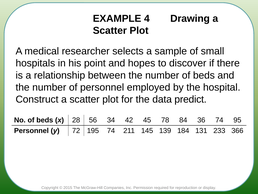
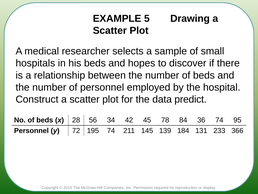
4: 4 -> 5 (147, 19)
his point: point -> beds (95, 63)
